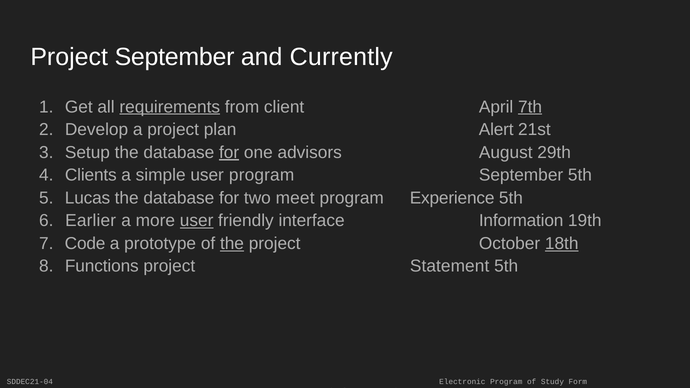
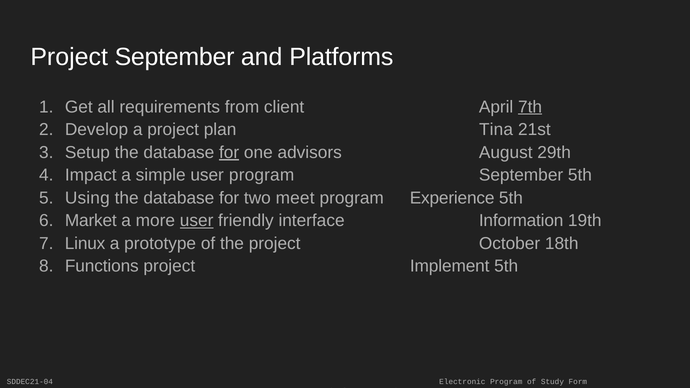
Currently: Currently -> Platforms (341, 57)
requirements underline: present -> none (170, 107)
Alert: Alert -> Tina (496, 130)
Clients: Clients -> Impact (91, 175)
Lucas: Lucas -> Using (87, 198)
Earlier: Earlier -> Market (91, 221)
Code: Code -> Linux (85, 243)
the underline: present -> none (232, 243)
18th underline: present -> none (562, 243)
Statement: Statement -> Implement (450, 266)
